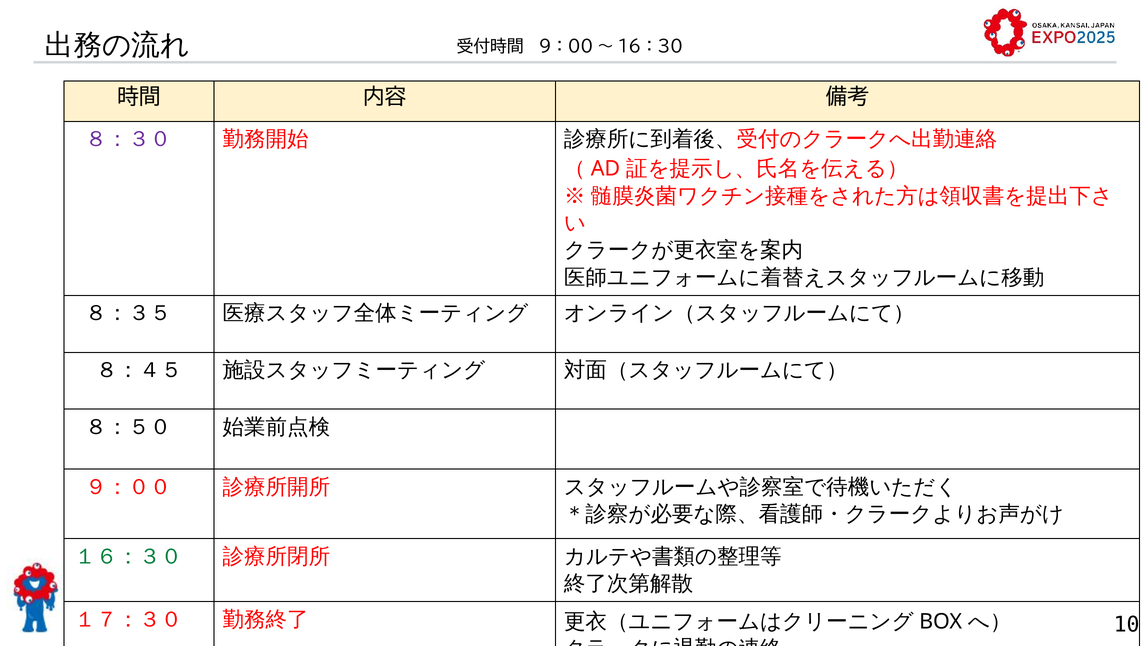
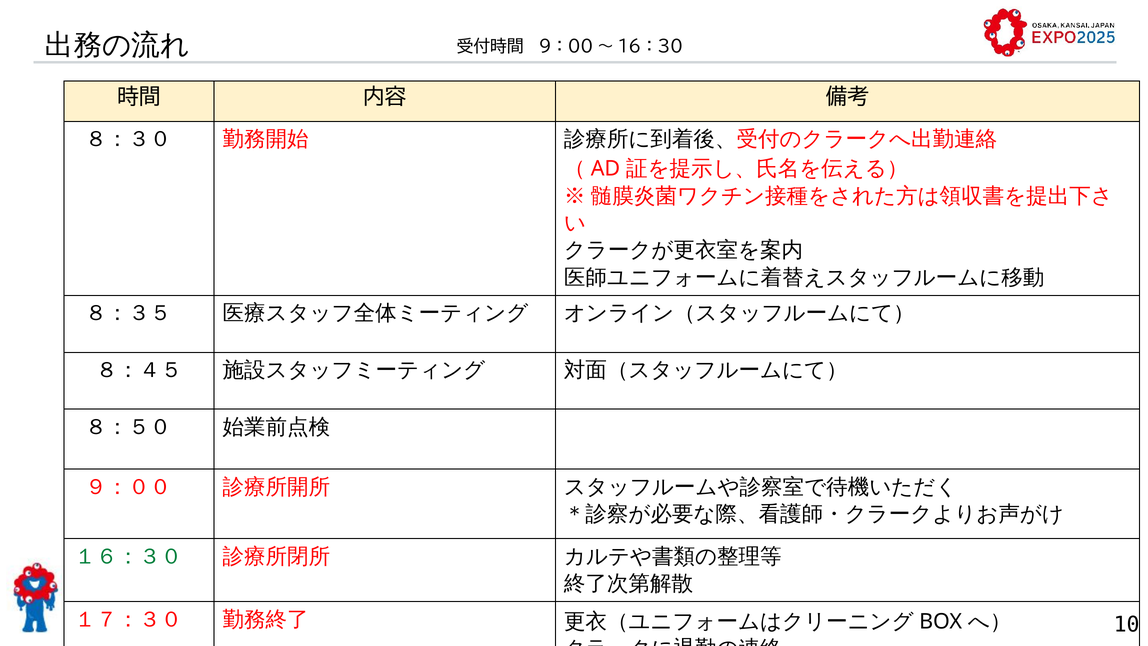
８：３０ colour: purple -> black (128, 139)
